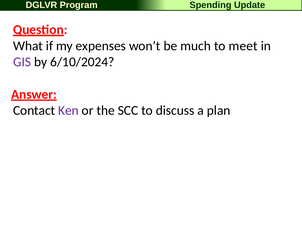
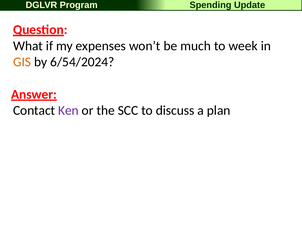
meet: meet -> week (243, 46)
GIS colour: purple -> orange (22, 62)
6/10/2024: 6/10/2024 -> 6/54/2024 (82, 62)
